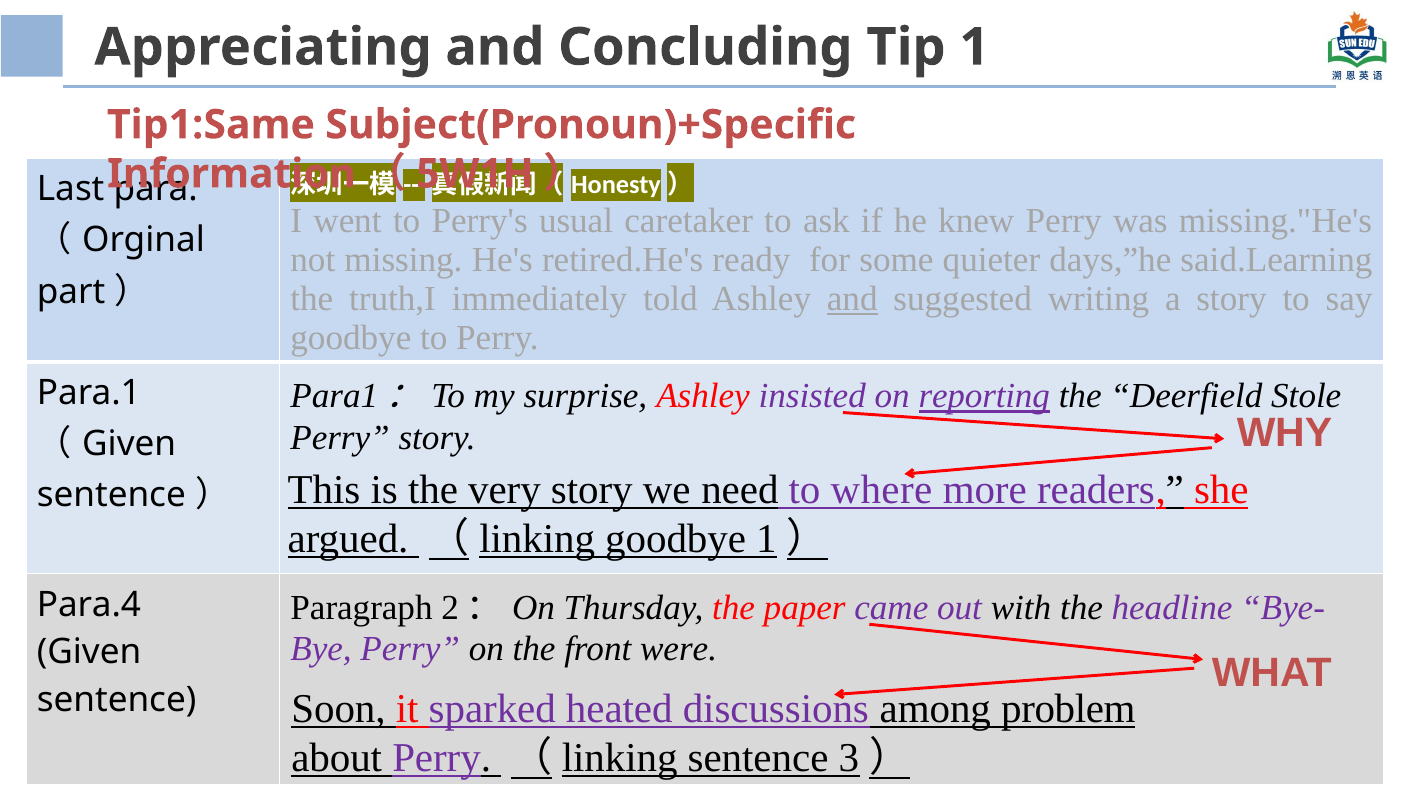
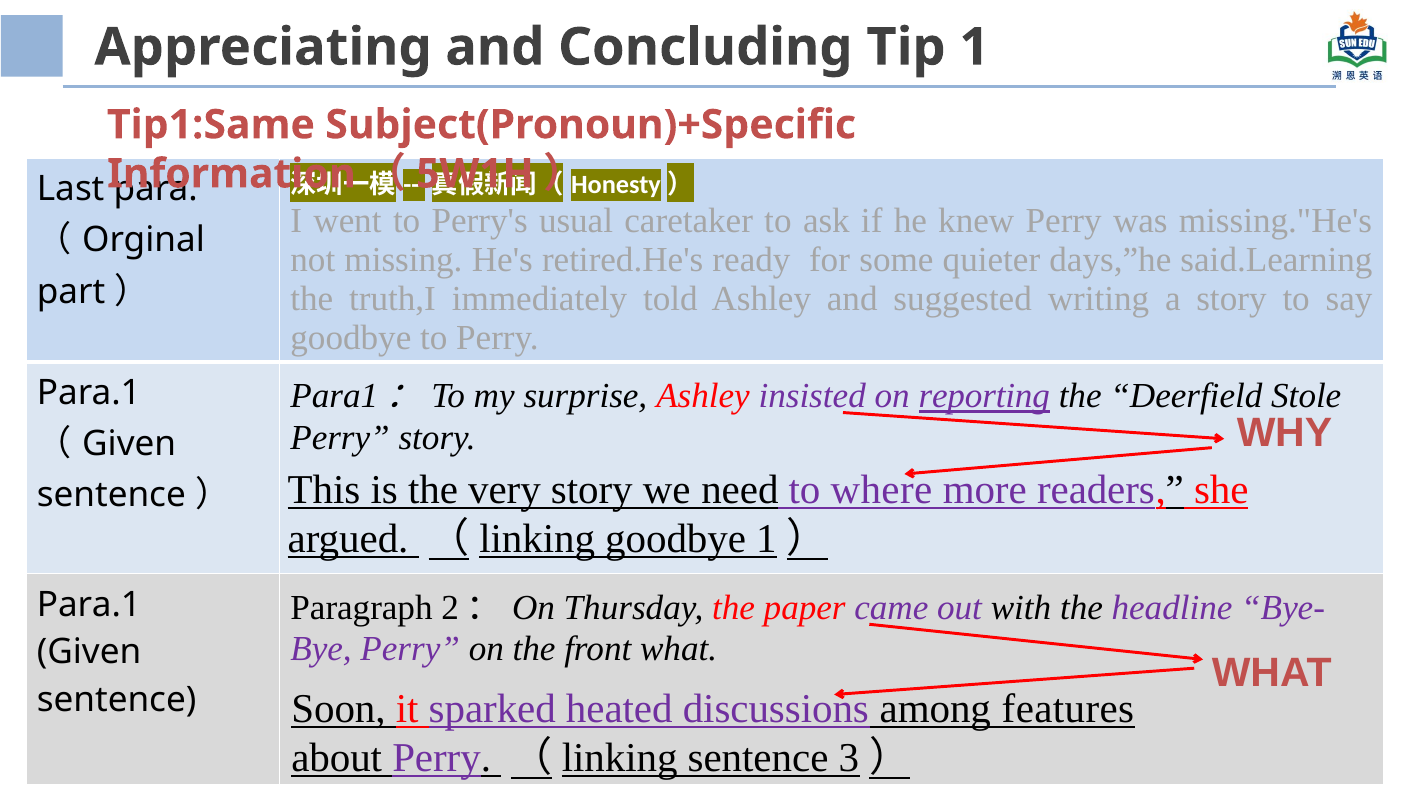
and underline: present -> none (852, 299)
Para.4: Para.4 -> Para.1 (89, 605)
front were: were -> what (679, 649)
problem: problem -> features (1068, 709)
